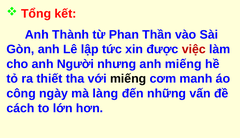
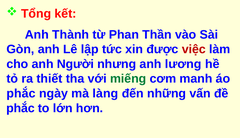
anh miếng: miếng -> lương (183, 64)
miếng colour: black -> green (128, 79)
công: công -> phắc (21, 94)
cách: cách -> phắc (20, 109)
